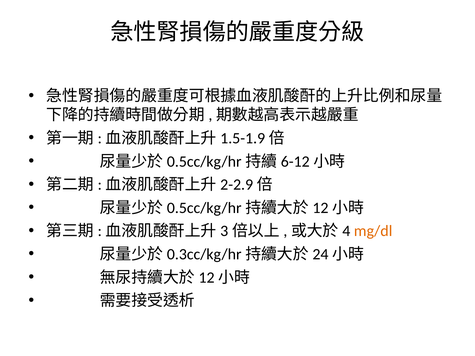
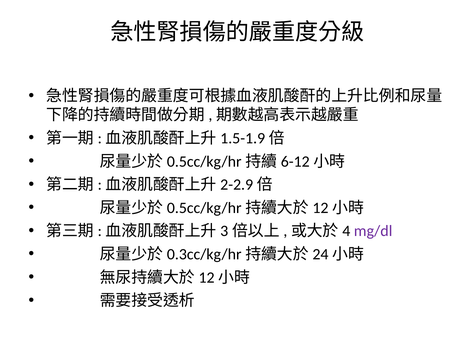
mg/dl colour: orange -> purple (373, 231)
